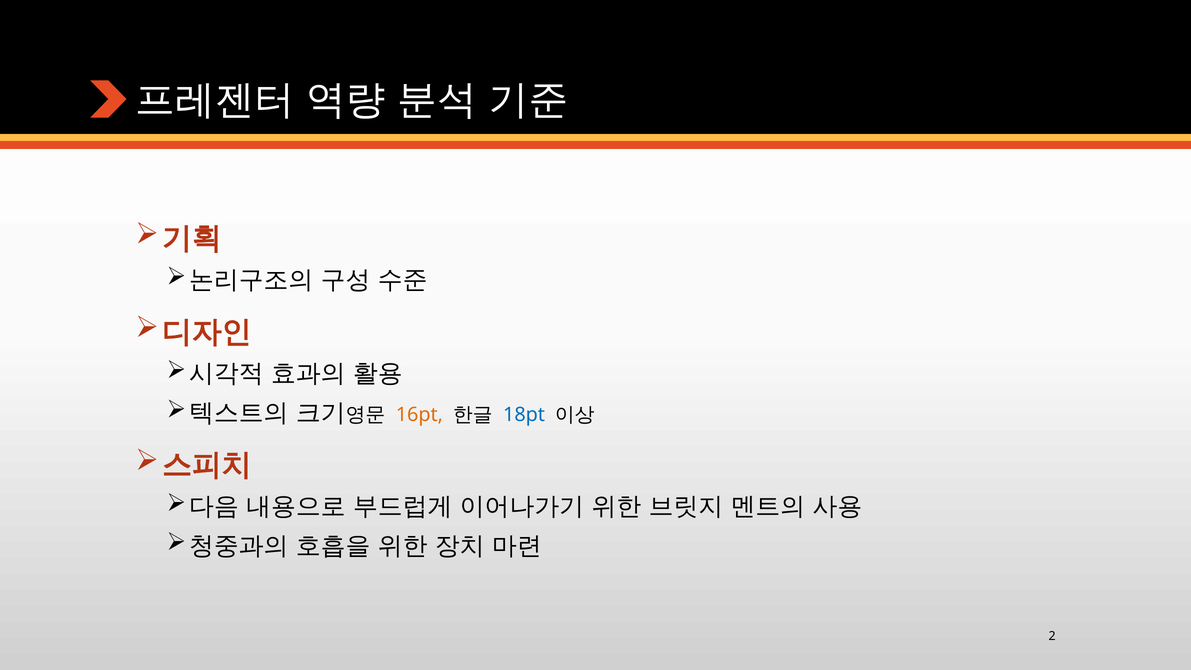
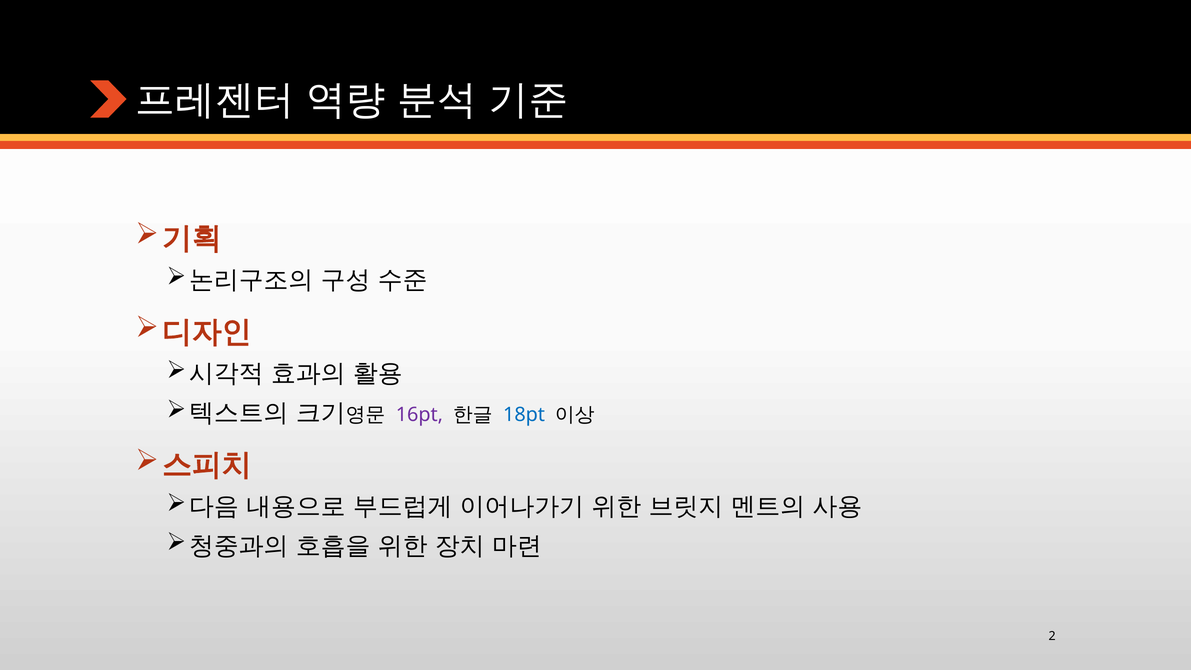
16pt colour: orange -> purple (419, 415)
